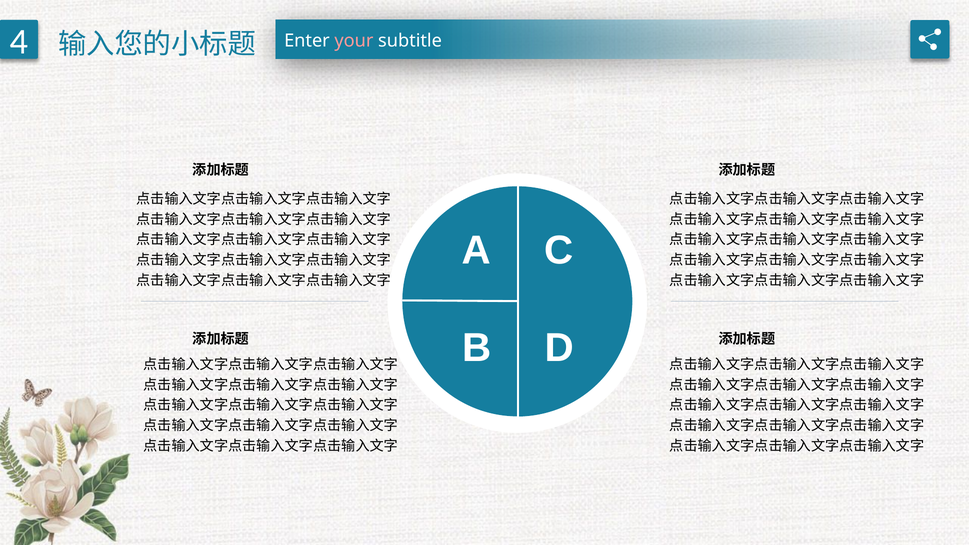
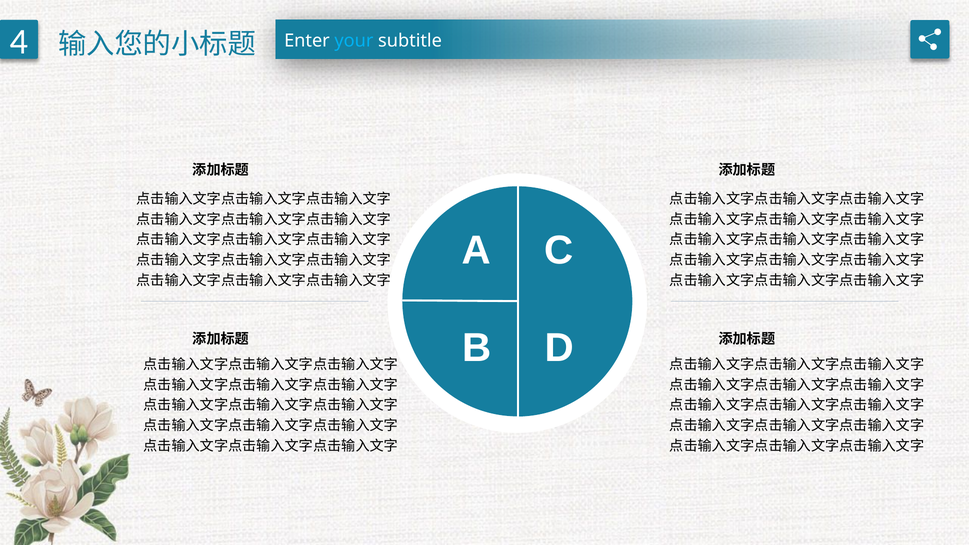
your colour: pink -> light blue (354, 41)
